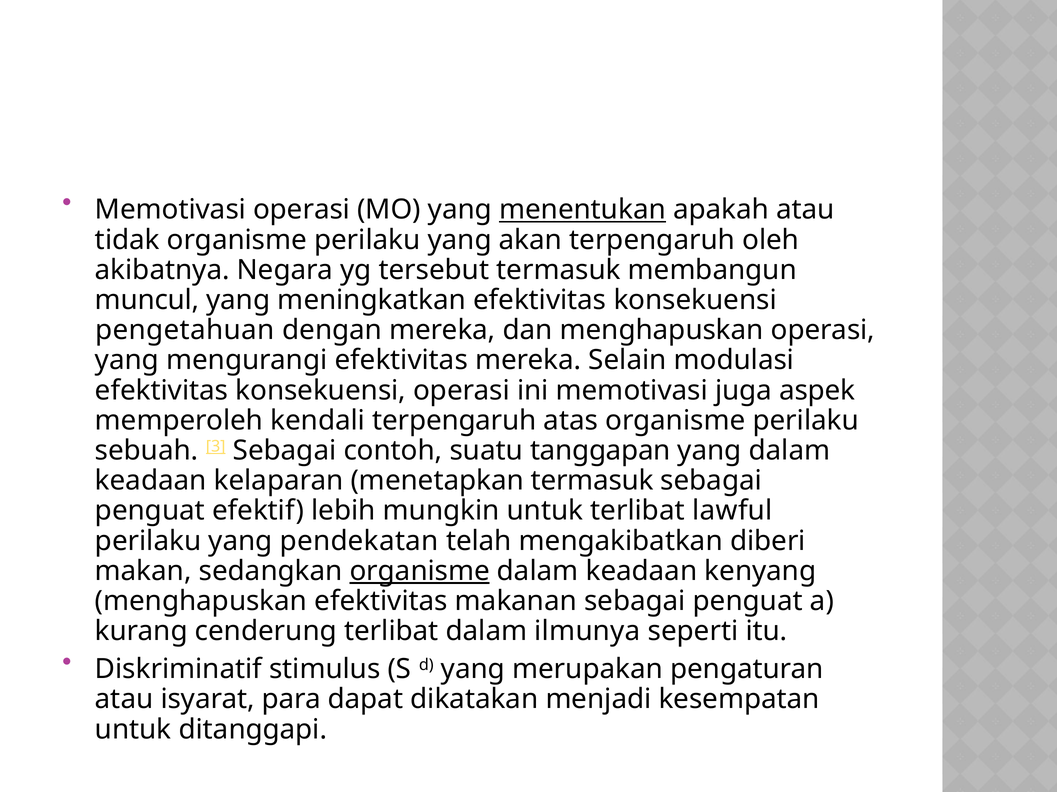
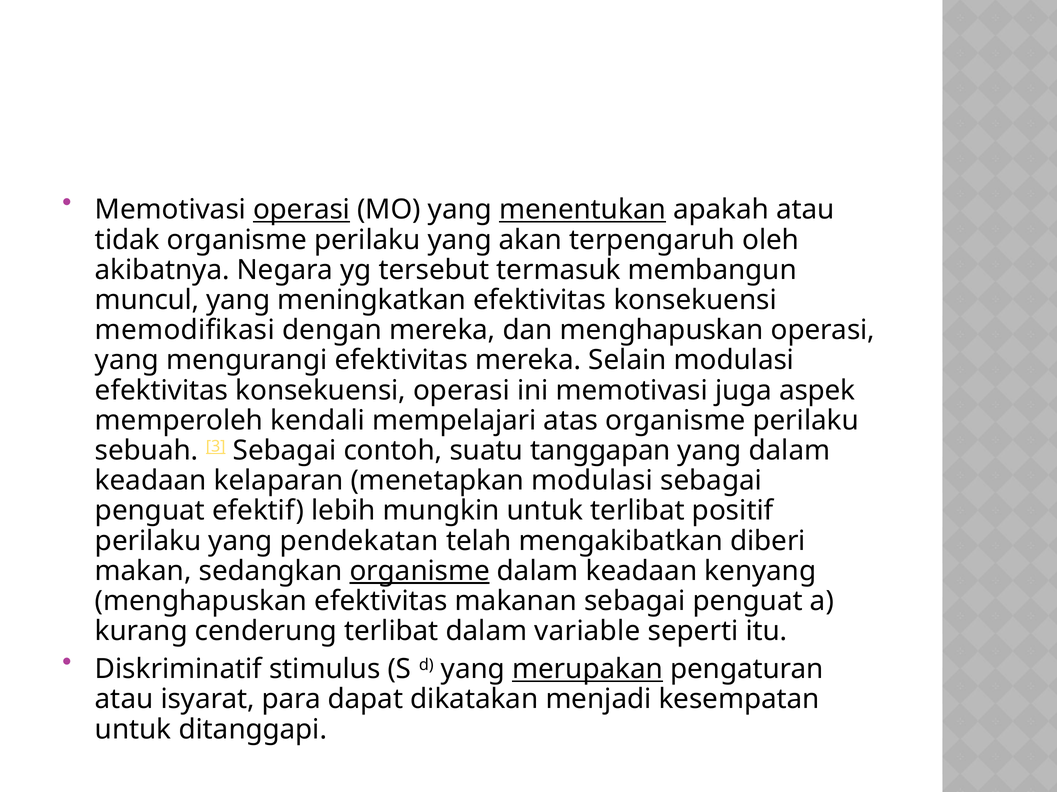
operasi underline: none -> present (302, 210)
pengetahuan: pengetahuan -> memodifikasi (185, 330)
kendali terpengaruh: terpengaruh -> mempelajari (454, 421)
menetapkan termasuk: termasuk -> modulasi (592, 481)
lawful: lawful -> positif (733, 511)
ilmunya: ilmunya -> variable (587, 632)
merupakan underline: none -> present (588, 670)
